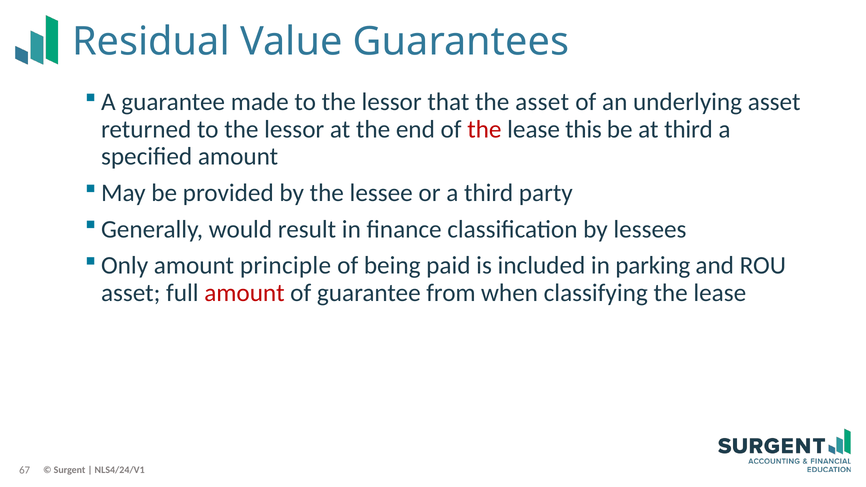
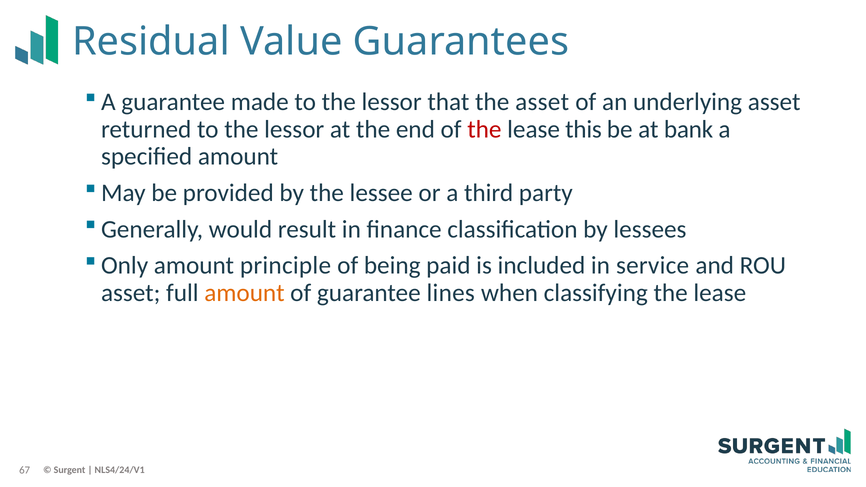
at third: third -> bank (689, 129)
parking: parking -> service (653, 266)
amount colour: red -> orange (244, 293)
from: from -> lines (451, 293)
